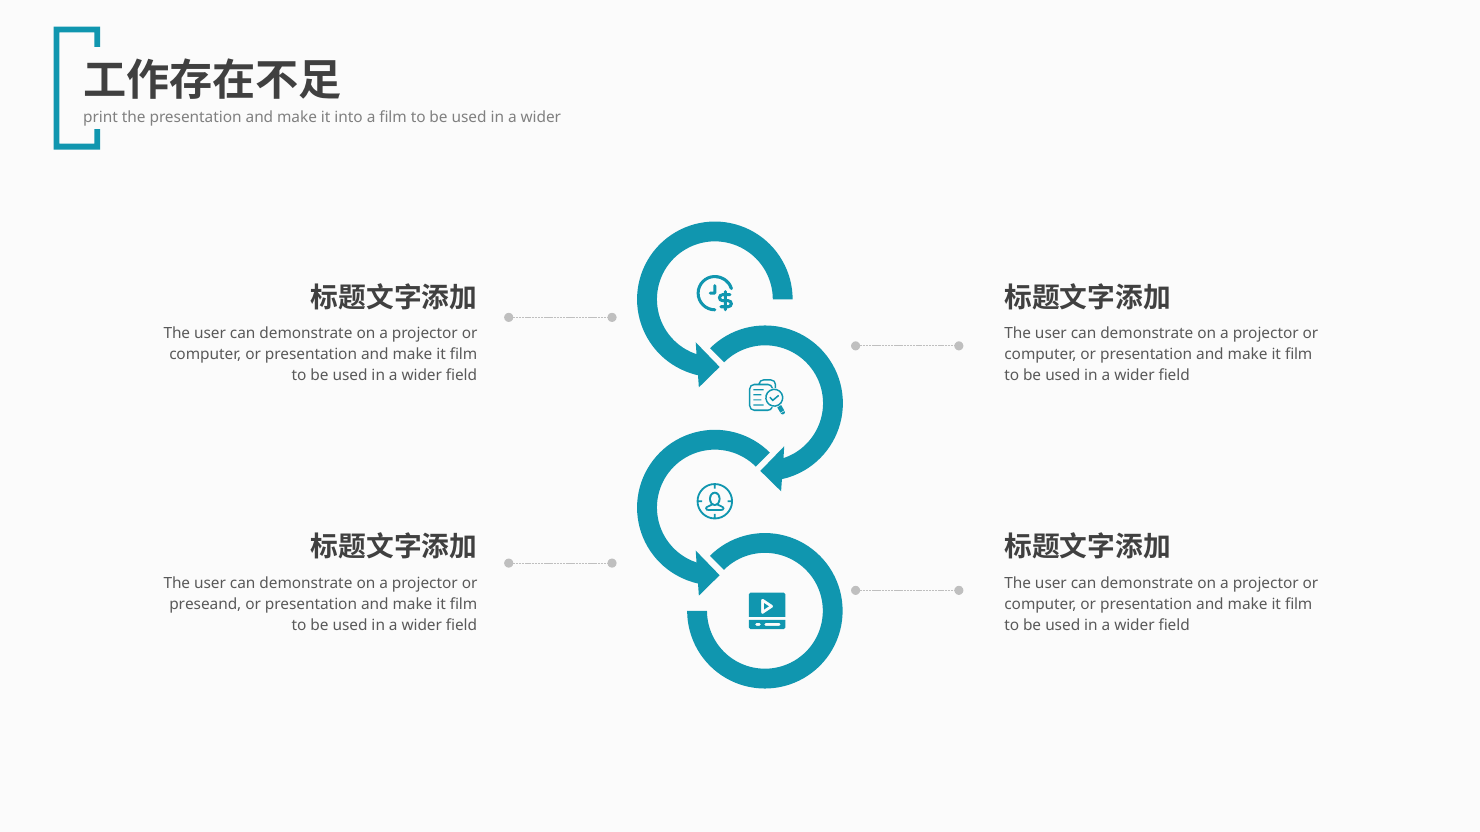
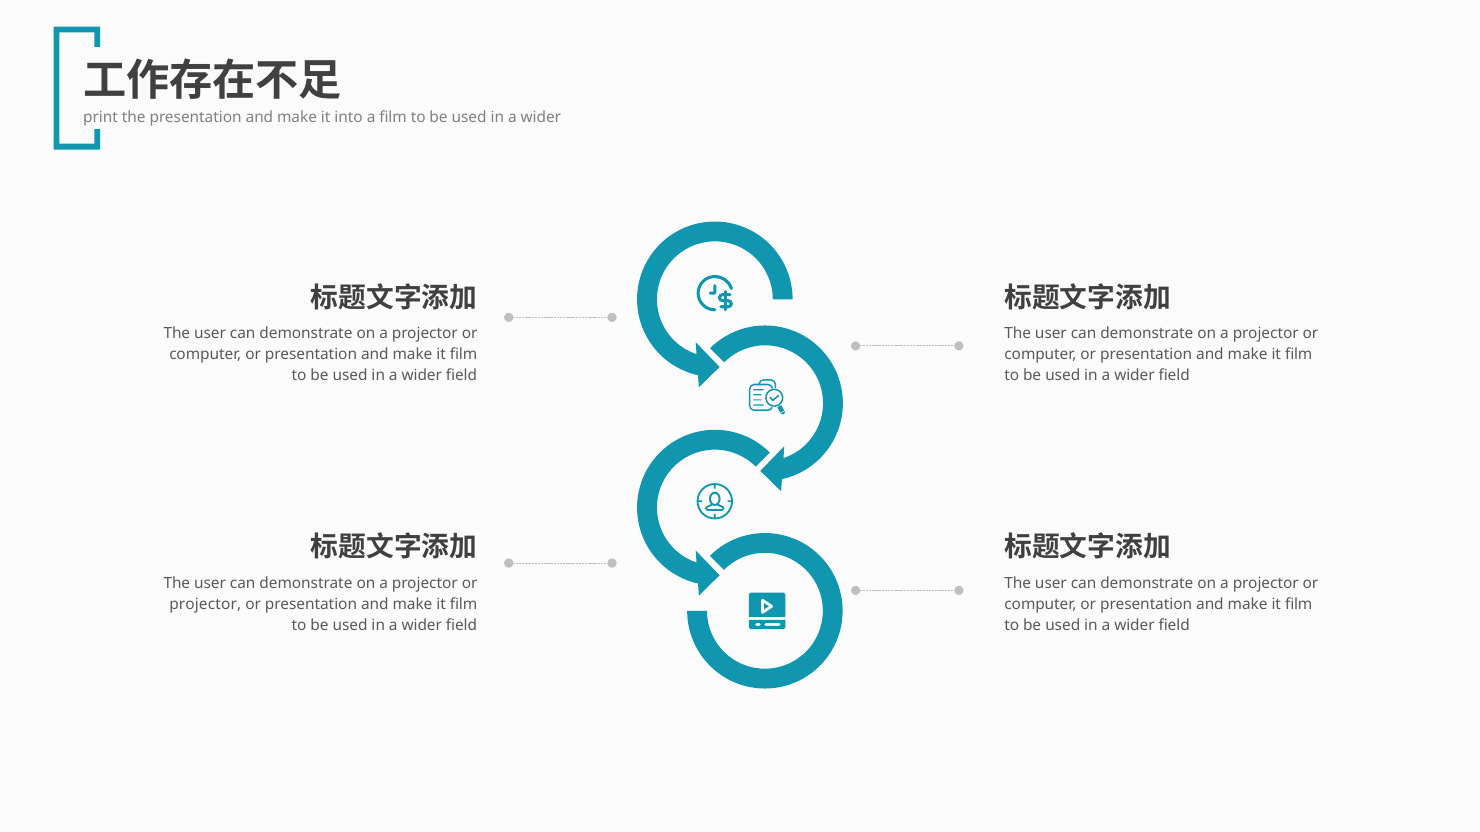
preseand: preseand -> projector (205, 604)
